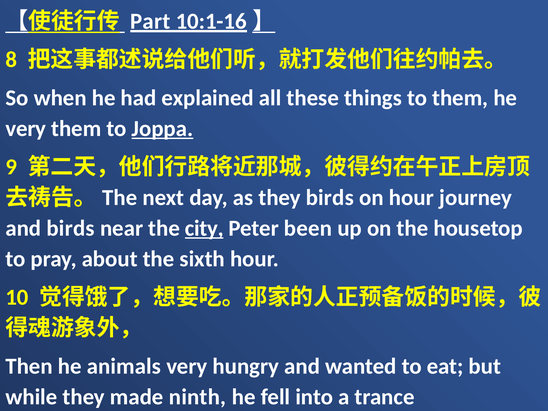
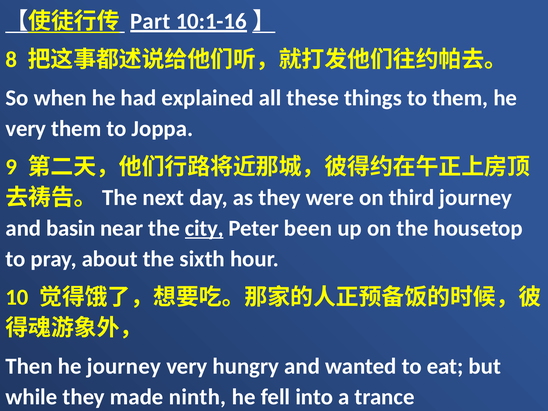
Joppa underline: present -> none (162, 129)
they birds: birds -> were (330, 198)
on hour: hour -> third (412, 198)
and birds: birds -> basin (71, 228)
he animals: animals -> journey (124, 366)
